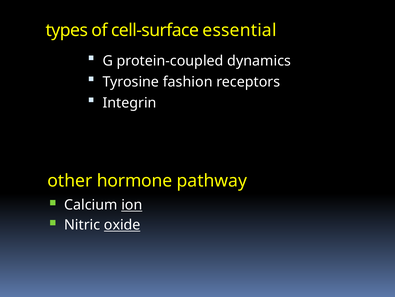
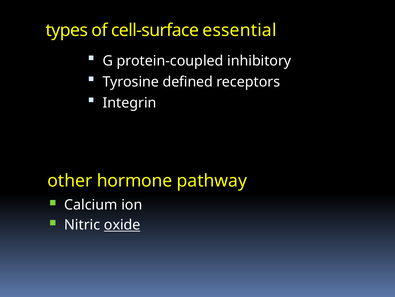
dynamics: dynamics -> inhibitory (259, 61)
fashion: fashion -> defined (188, 82)
ion underline: present -> none (132, 204)
